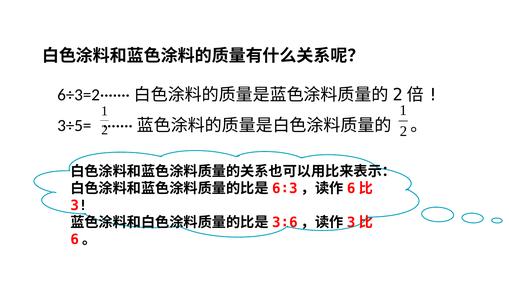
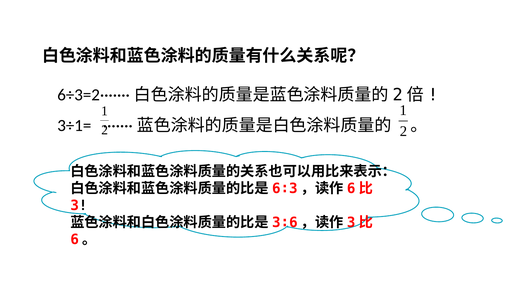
3÷5=: 3÷5= -> 3÷1= (74, 126)
